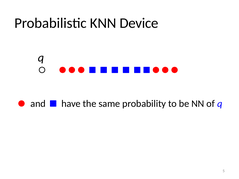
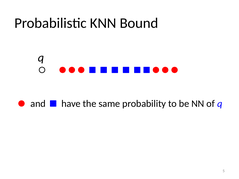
Device: Device -> Bound (139, 23)
